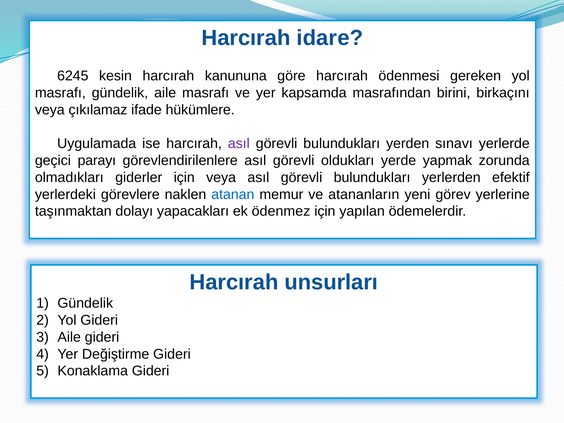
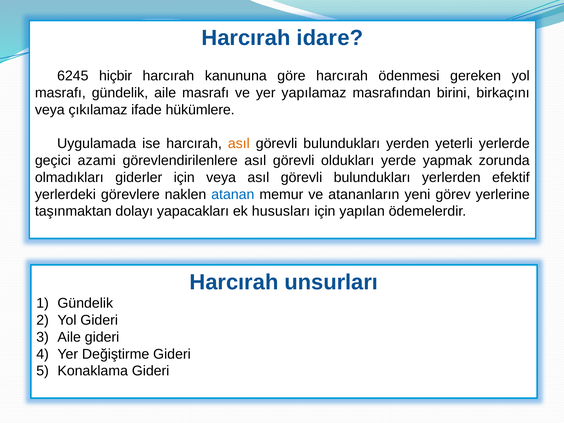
kesin: kesin -> hiçbir (116, 76)
kapsamda: kapsamda -> yapılamaz (314, 93)
asıl colour: purple -> orange (239, 144)
sınavı: sınavı -> yeterli (454, 144)
parayı: parayı -> azami (97, 161)
ödenmez: ödenmez -> hususları (281, 211)
